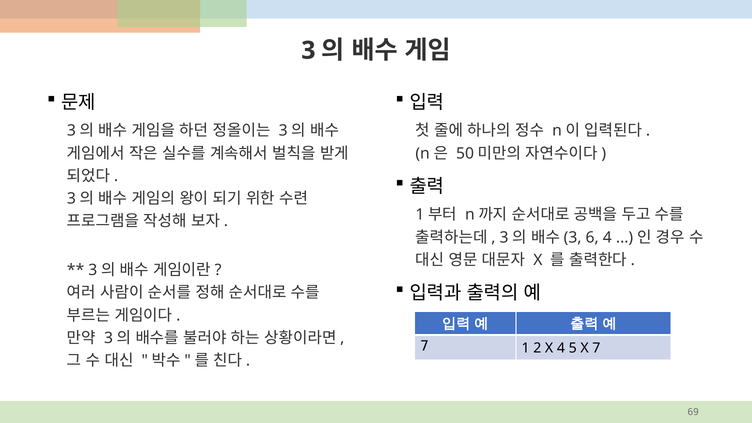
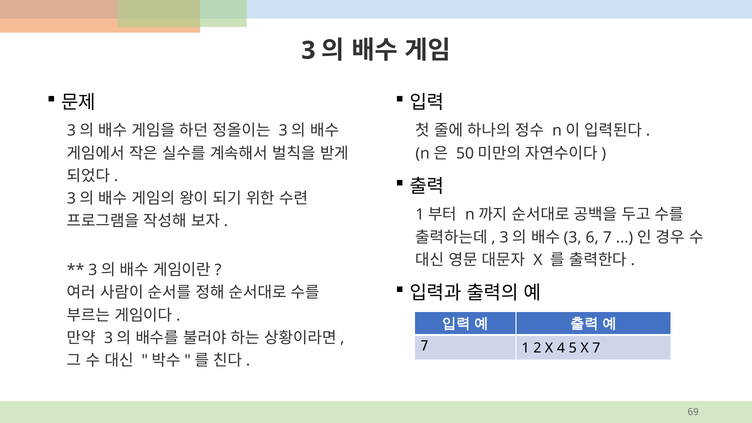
6 4: 4 -> 7 (607, 237)
